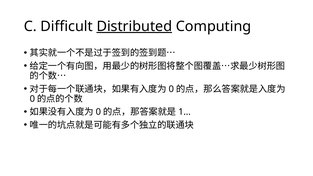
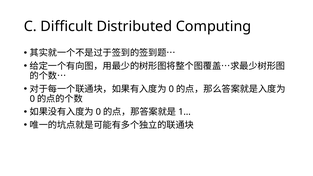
Distributed underline: present -> none (134, 26)
